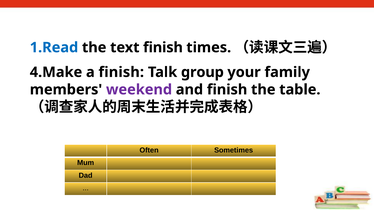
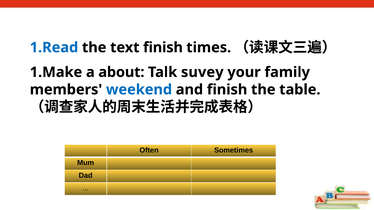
4.Make: 4.Make -> 1.Make (56, 72)
a finish: finish -> about (121, 72)
group: group -> suvey (202, 72)
weekend colour: purple -> blue (139, 90)
